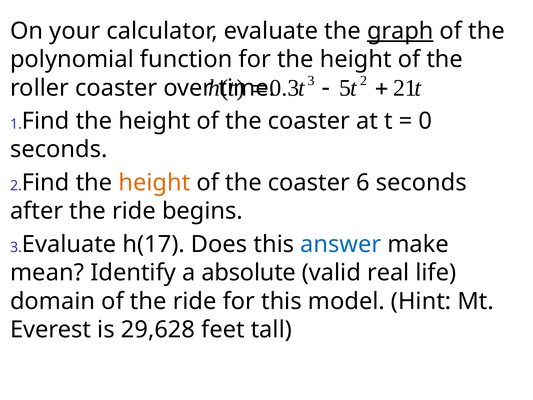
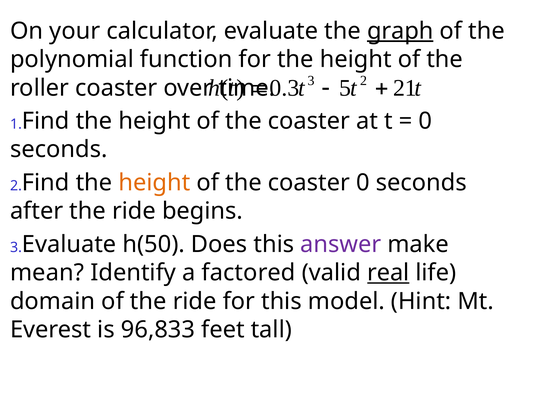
coaster 6: 6 -> 0 (363, 183)
h(17: h(17 -> h(50 (154, 244)
answer colour: blue -> purple (341, 244)
absolute: absolute -> factored (249, 273)
real underline: none -> present (388, 273)
29,628: 29,628 -> 96,833 (158, 330)
